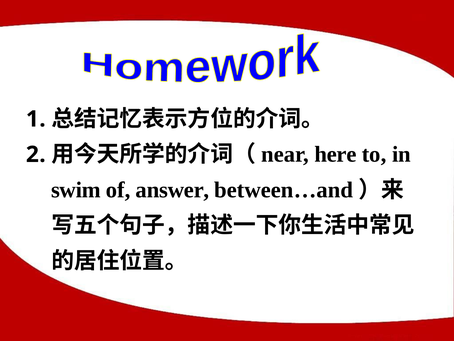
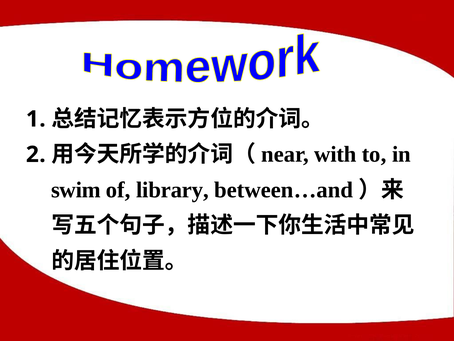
here: here -> with (335, 154)
answer: answer -> library (172, 190)
